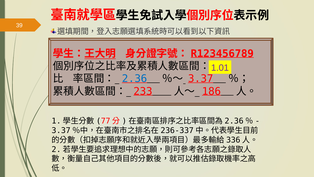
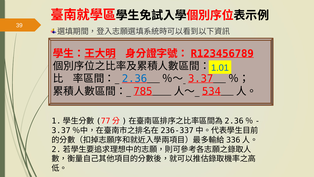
1.01 colour: purple -> blue (220, 68)
233: 233 -> 785 (143, 91)
186: 186 -> 534 (211, 91)
